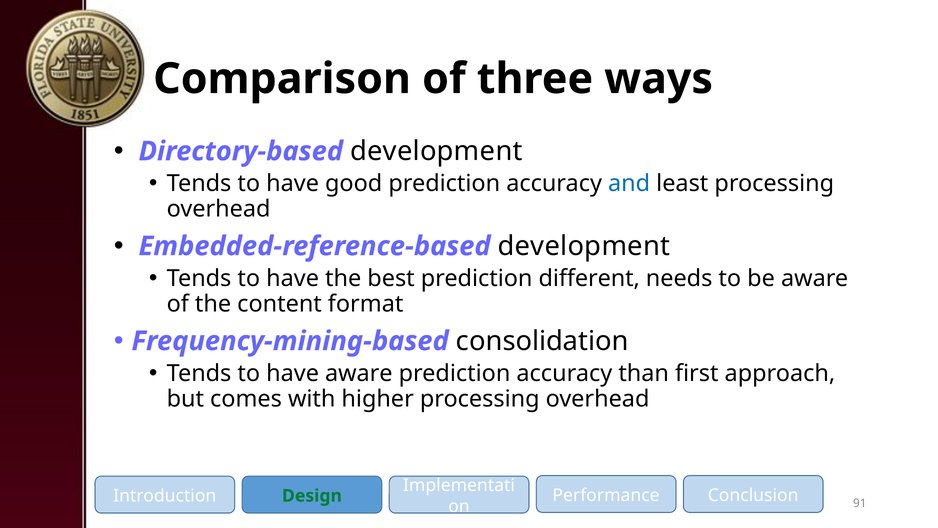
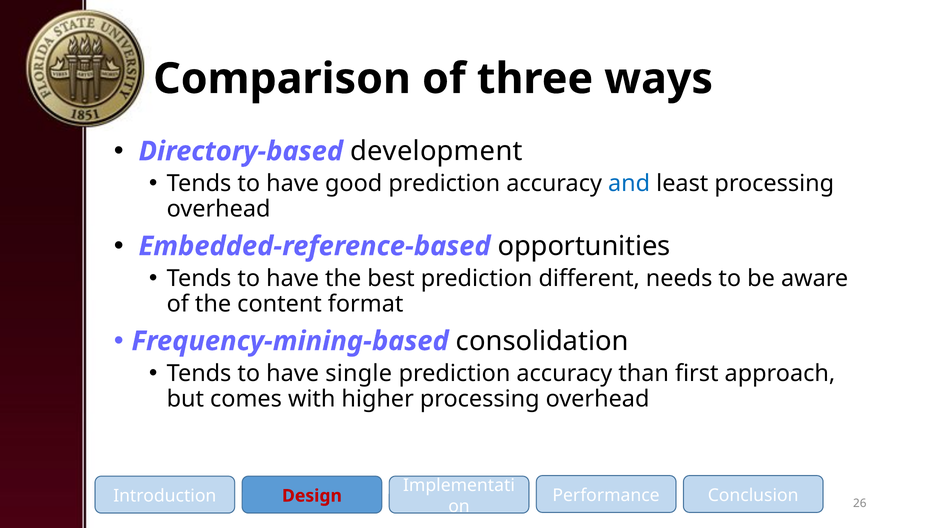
Embedded-reference-based development: development -> opportunities (584, 246)
have aware: aware -> single (359, 373)
91: 91 -> 26 (860, 503)
Design colour: green -> red (312, 495)
